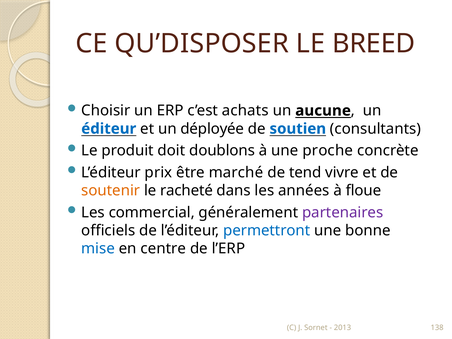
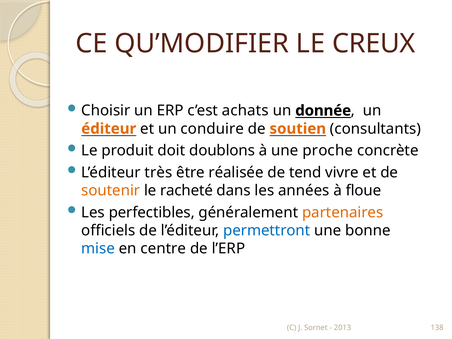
QU’DISPOSER: QU’DISPOSER -> QU’MODIFIER (202, 44)
BREED: BREED -> CREUX (374, 44)
aucune: aucune -> donnée (323, 111)
éditeur colour: blue -> orange (109, 129)
déployée: déployée -> conduire (212, 129)
soutien colour: blue -> orange (298, 129)
prix: prix -> très (158, 172)
marché: marché -> réalisée (236, 172)
commercial: commercial -> perfectibles (152, 212)
partenaires colour: purple -> orange (343, 212)
